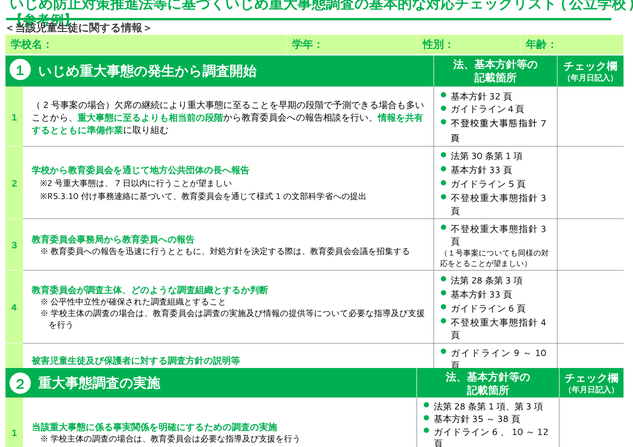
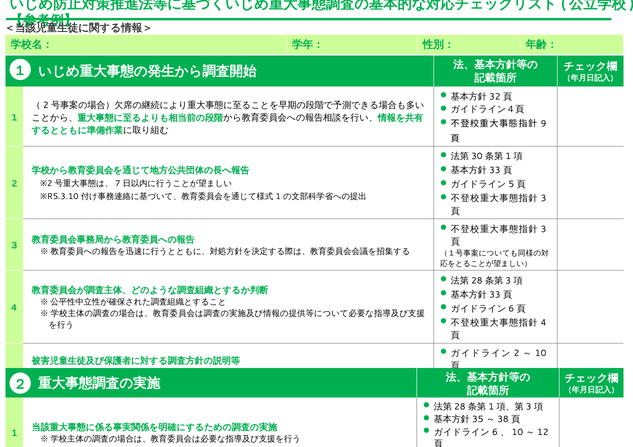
7: 7 -> 9 (544, 124)
9: 9 -> 2 (517, 354)
